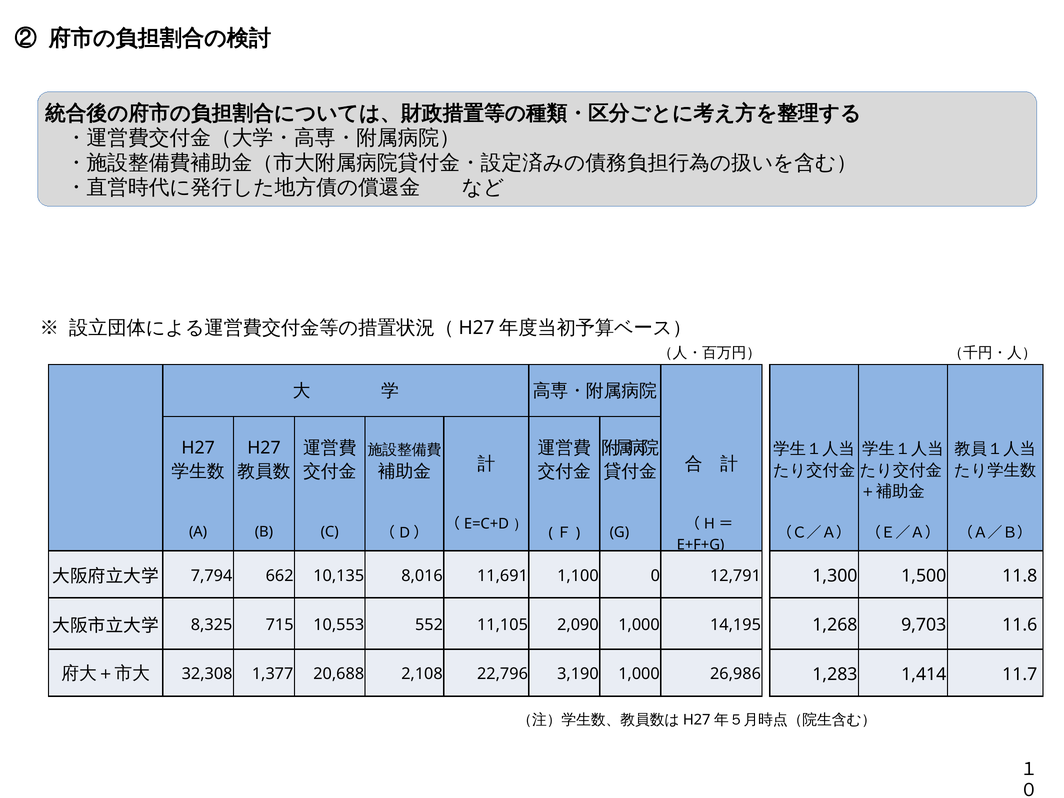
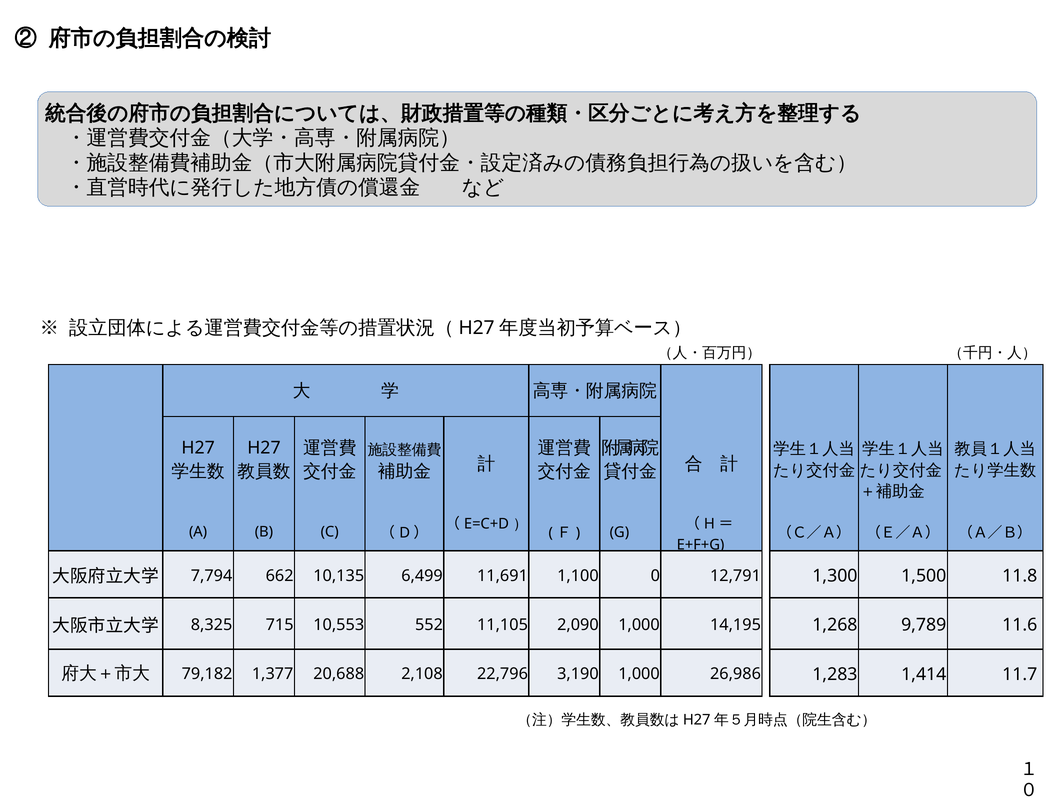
8,016: 8,016 -> 6,499 (422, 576)
9,703: 9,703 -> 9,789 (924, 625)
32,308: 32,308 -> 79,182 (207, 674)
